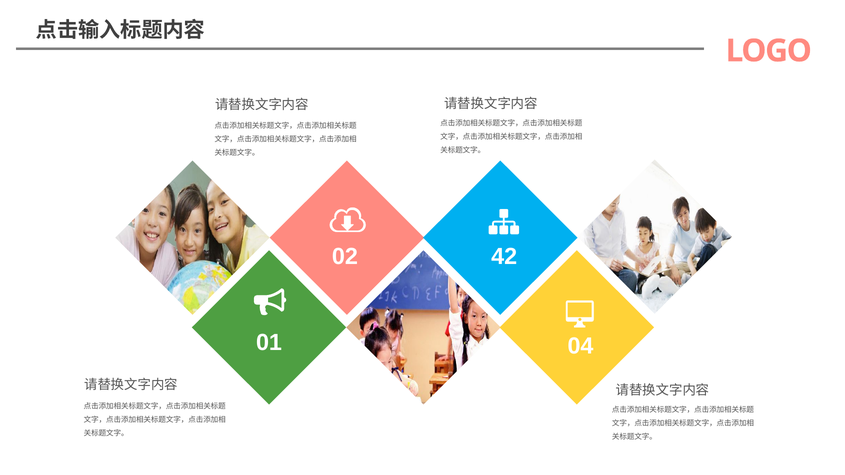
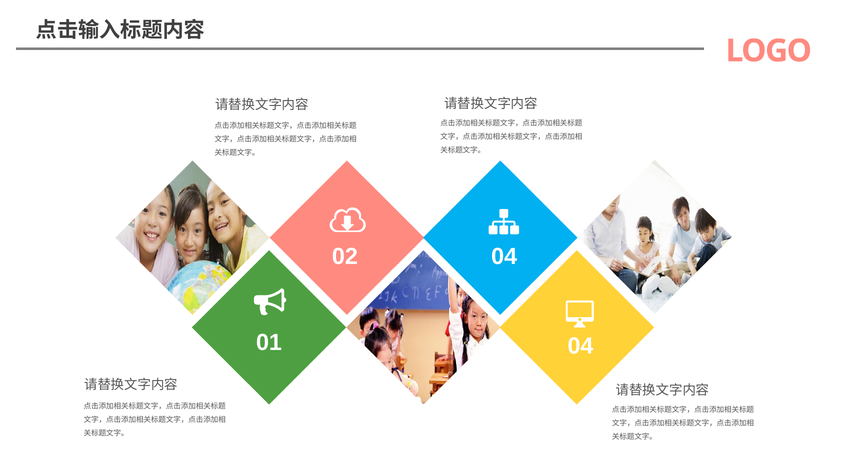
02 42: 42 -> 04 (504, 257)
